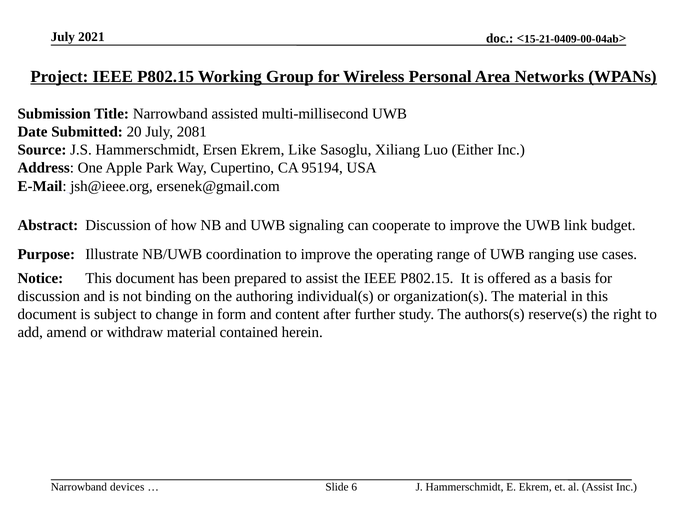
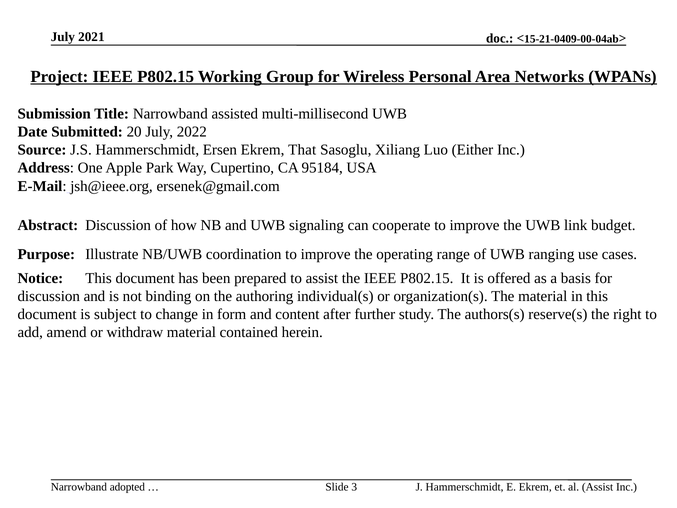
2081: 2081 -> 2022 (192, 132)
Like: Like -> That (302, 150)
95194: 95194 -> 95184 (322, 168)
devices: devices -> adopted (127, 487)
6: 6 -> 3 (354, 487)
